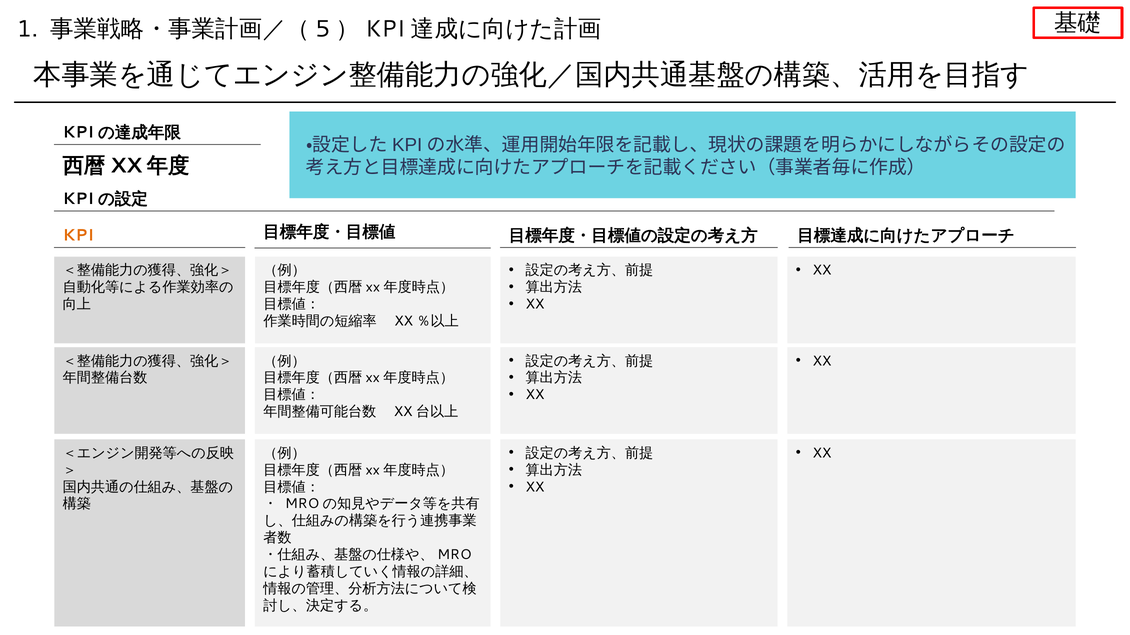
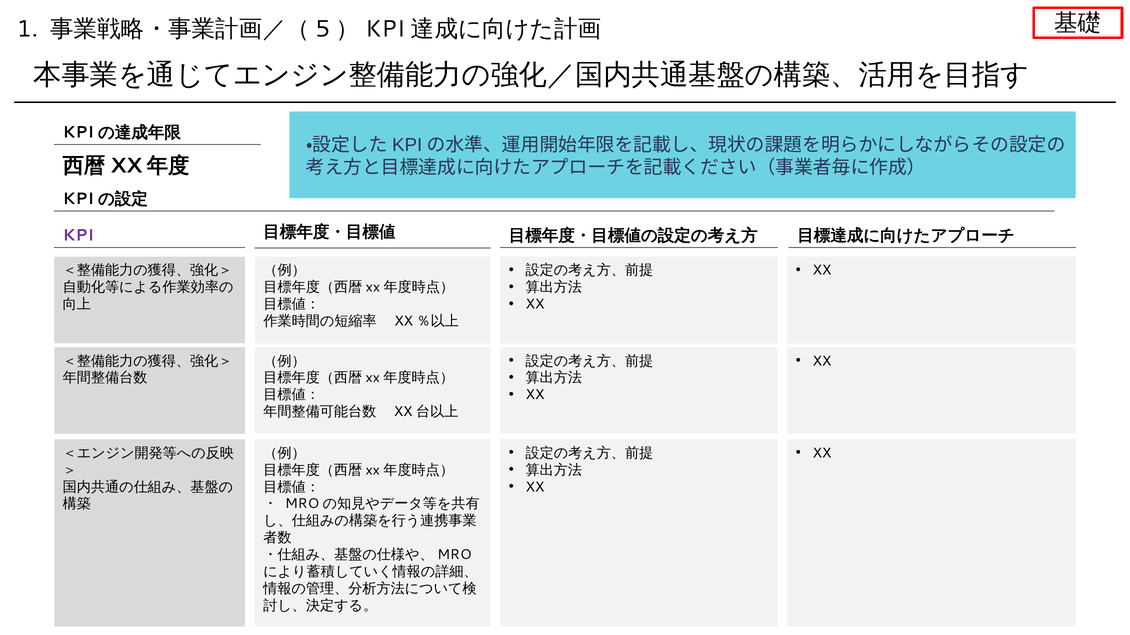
KPI colour: orange -> purple (78, 236)
